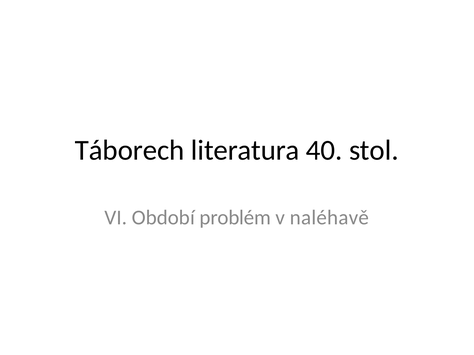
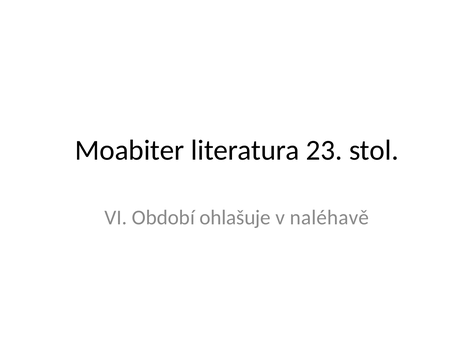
Táborech: Táborech -> Moabiter (130, 151)
40: 40 -> 23 (324, 151)
problém: problém -> ohlašuje (235, 218)
